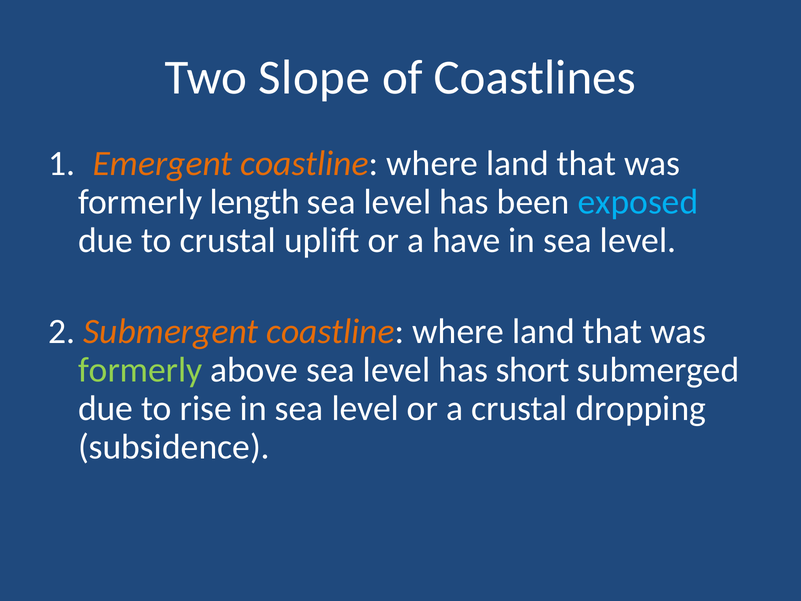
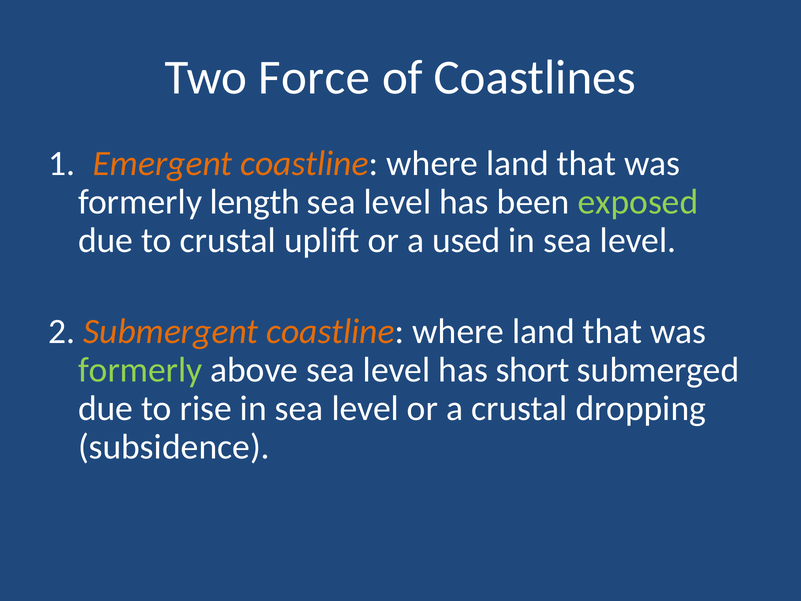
Slope: Slope -> Force (314, 78)
exposed colour: light blue -> light green (638, 202)
have: have -> used (466, 240)
